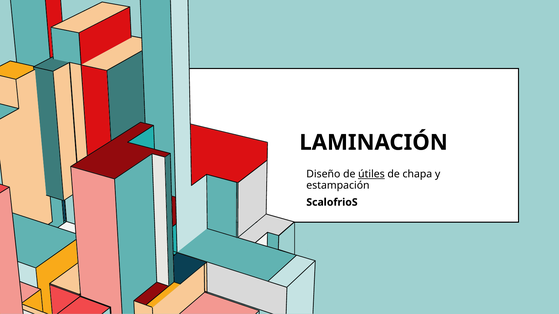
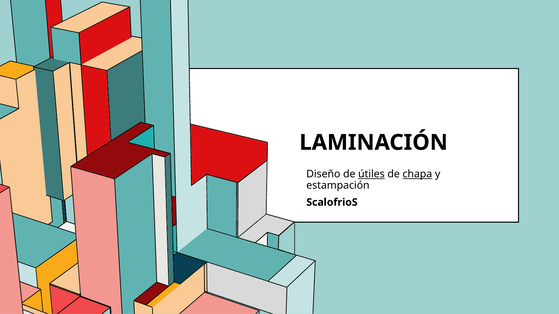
chapa underline: none -> present (417, 174)
